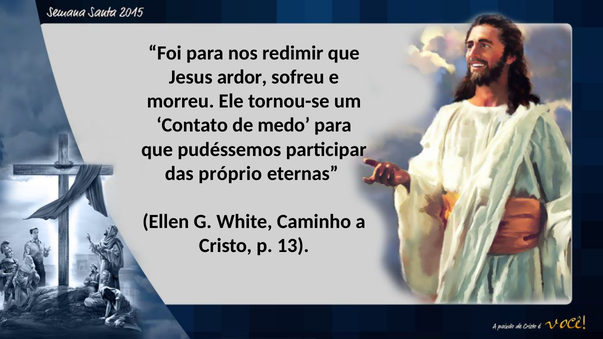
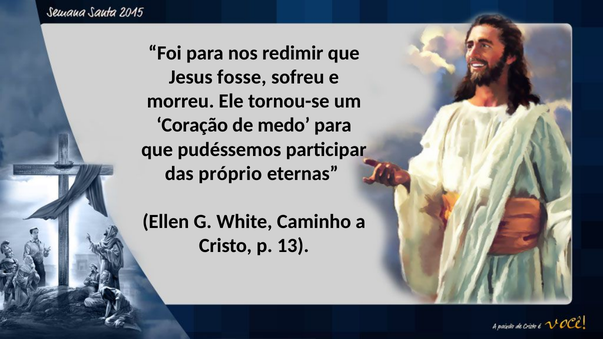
ardor: ardor -> fosse (242, 77)
Contato: Contato -> Coração (192, 125)
